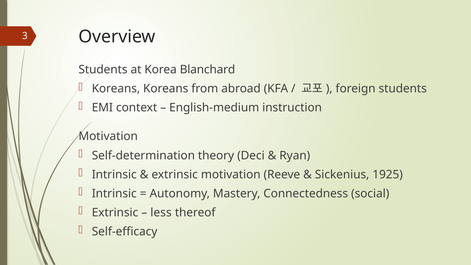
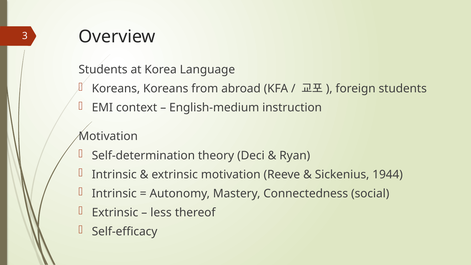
Blanchard: Blanchard -> Language (207, 70)
1925: 1925 -> 1944 (388, 174)
